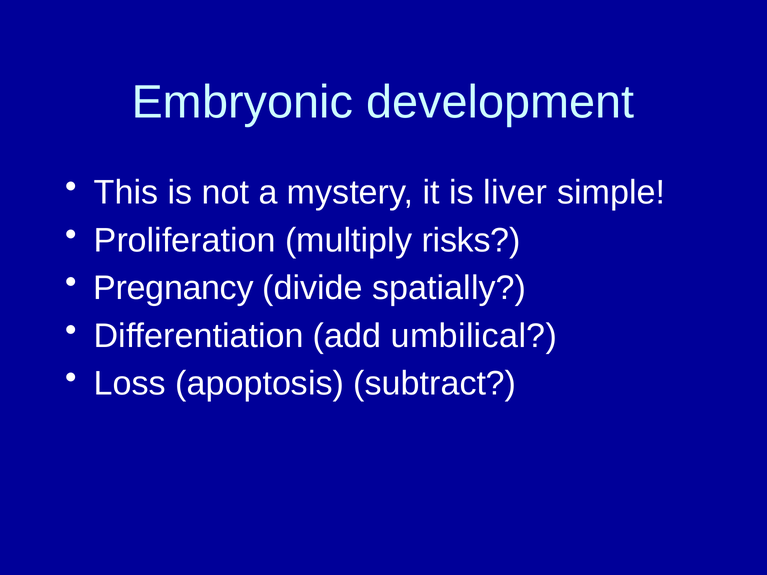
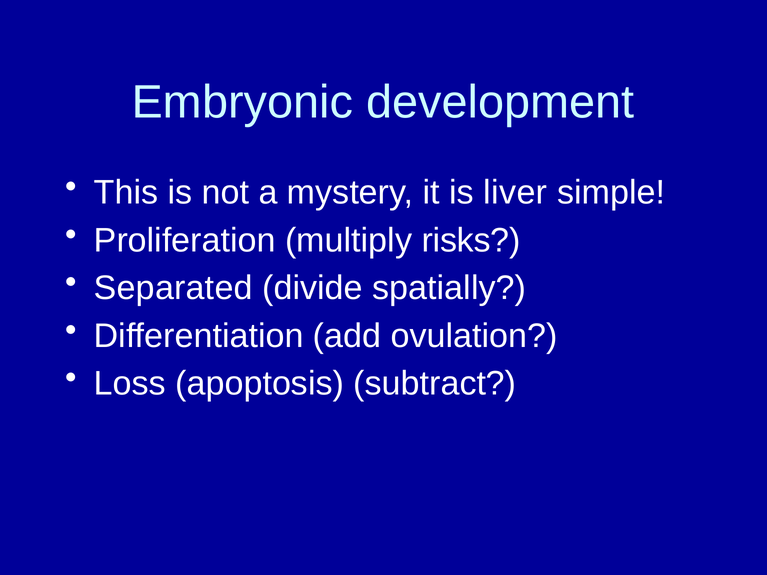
Pregnancy: Pregnancy -> Separated (173, 288)
umbilical: umbilical -> ovulation (474, 336)
